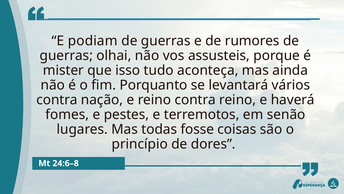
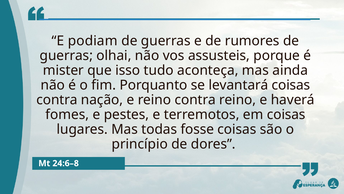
levantará vários: vários -> coisas (291, 85)
em senão: senão -> coisas (286, 114)
